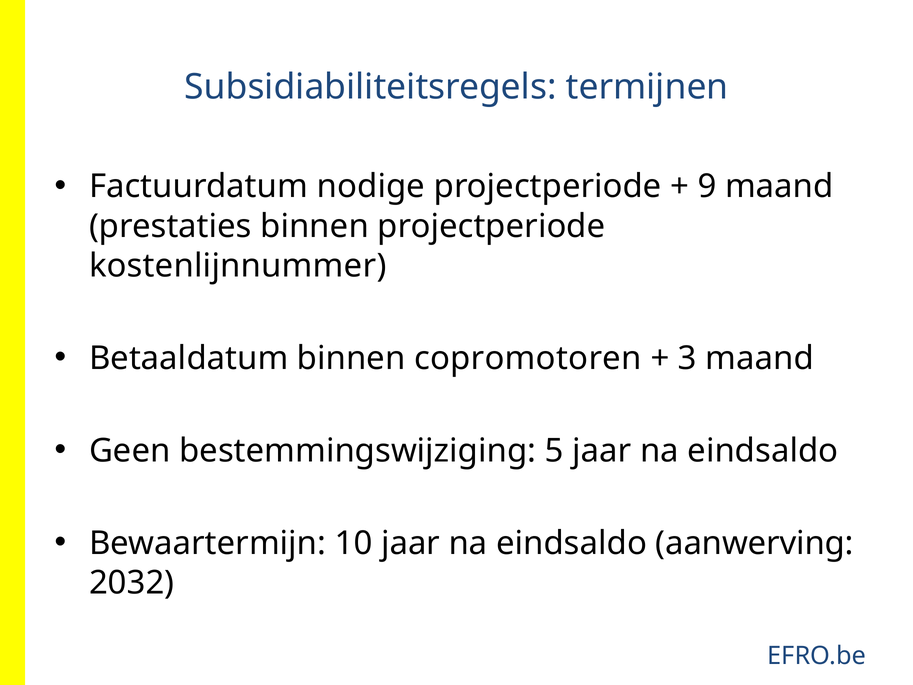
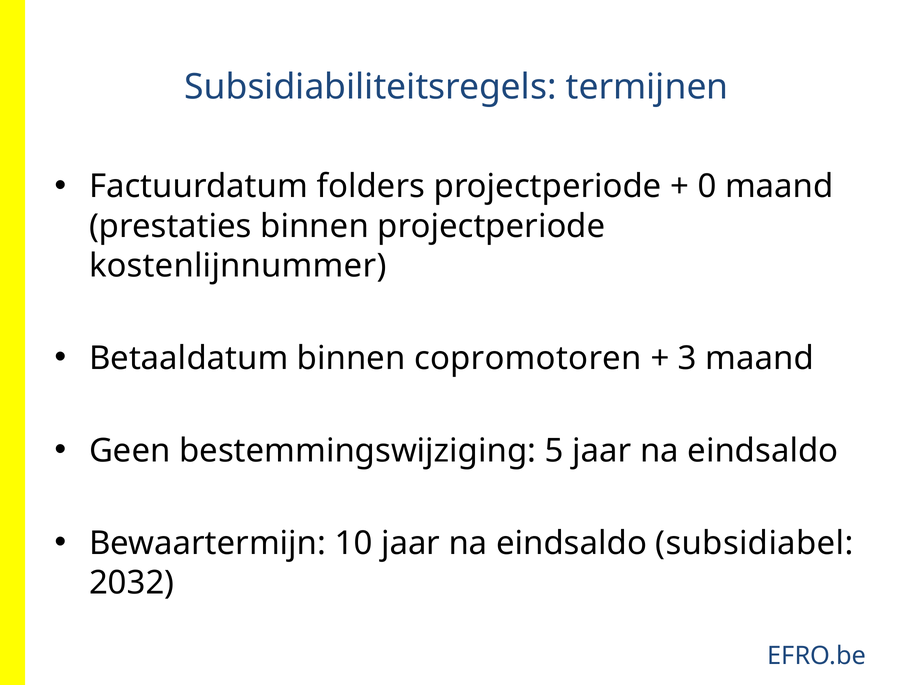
nodige: nodige -> folders (371, 186)
9: 9 -> 0 (707, 186)
aanwerving: aanwerving -> subsidiabel (754, 543)
